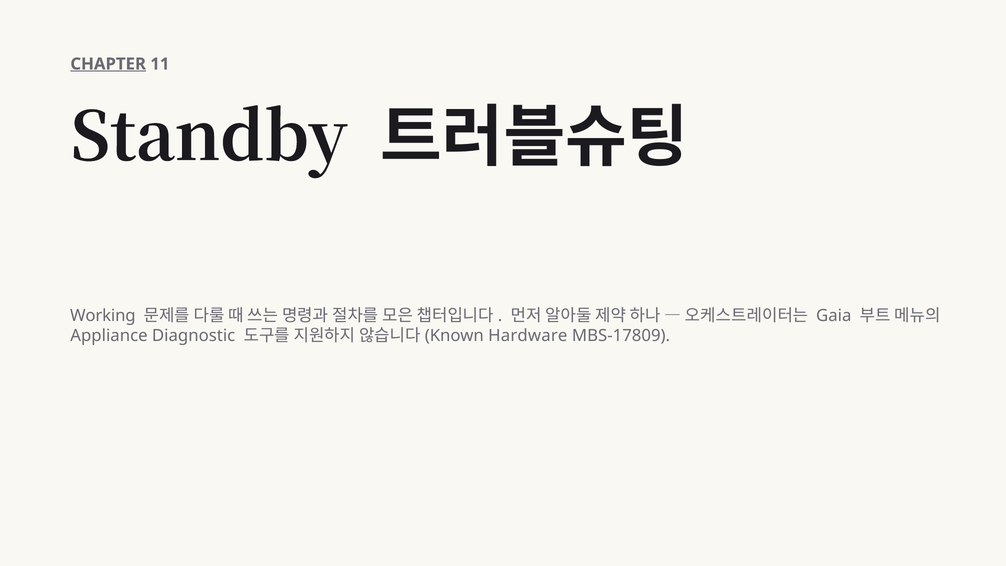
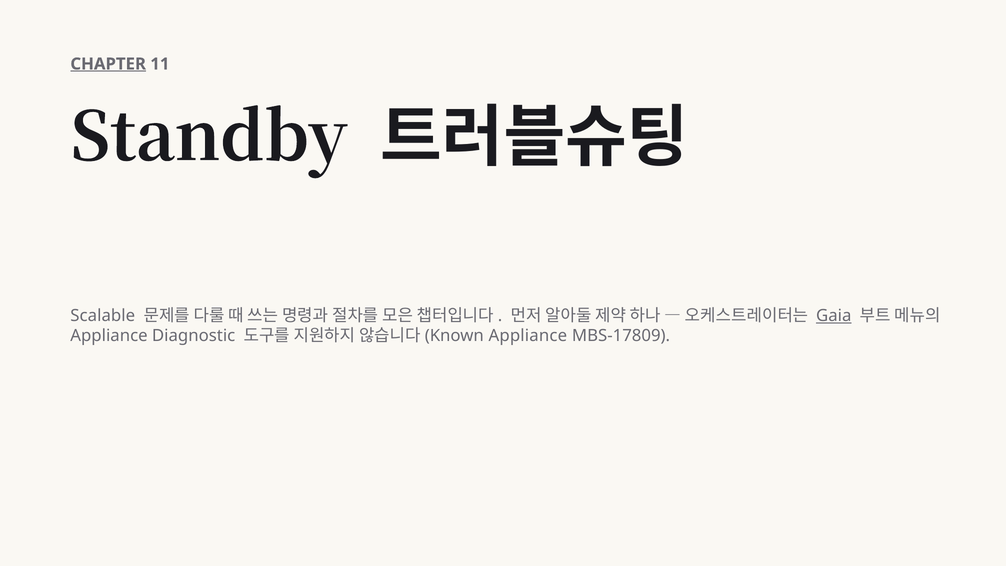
Working: Working -> Scalable (103, 315)
Gaia underline: none -> present (834, 315)
Hardware: Hardware -> Appliance (528, 336)
